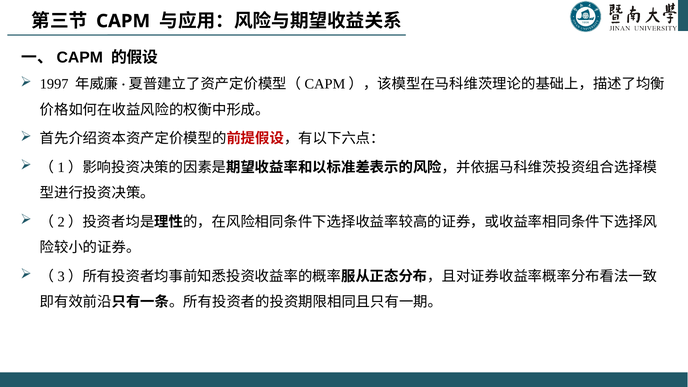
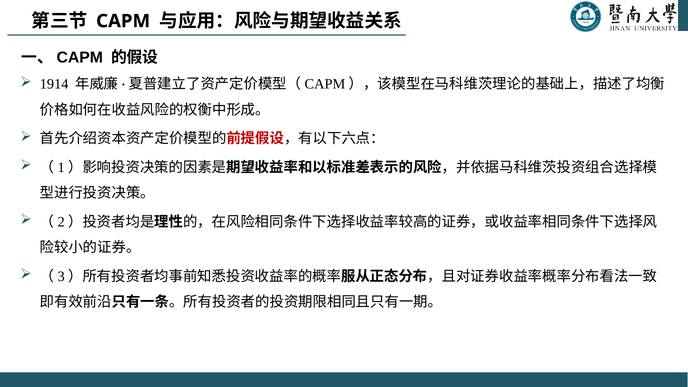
1997: 1997 -> 1914 (54, 84)
